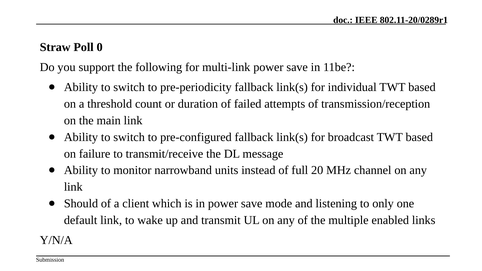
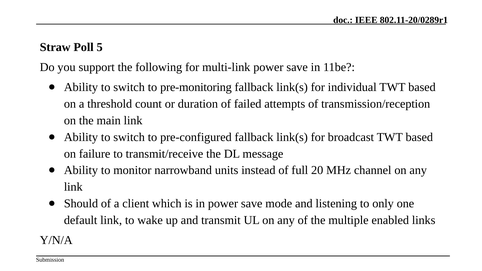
0: 0 -> 5 (100, 47)
pre-periodicity: pre-periodicity -> pre-monitoring (196, 87)
